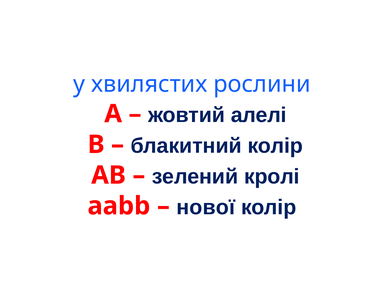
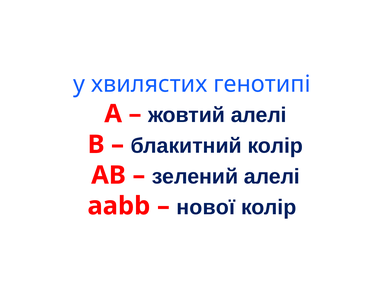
рослини: рослини -> генотипі (262, 84)
зелений кролі: кролі -> алелі (272, 177)
